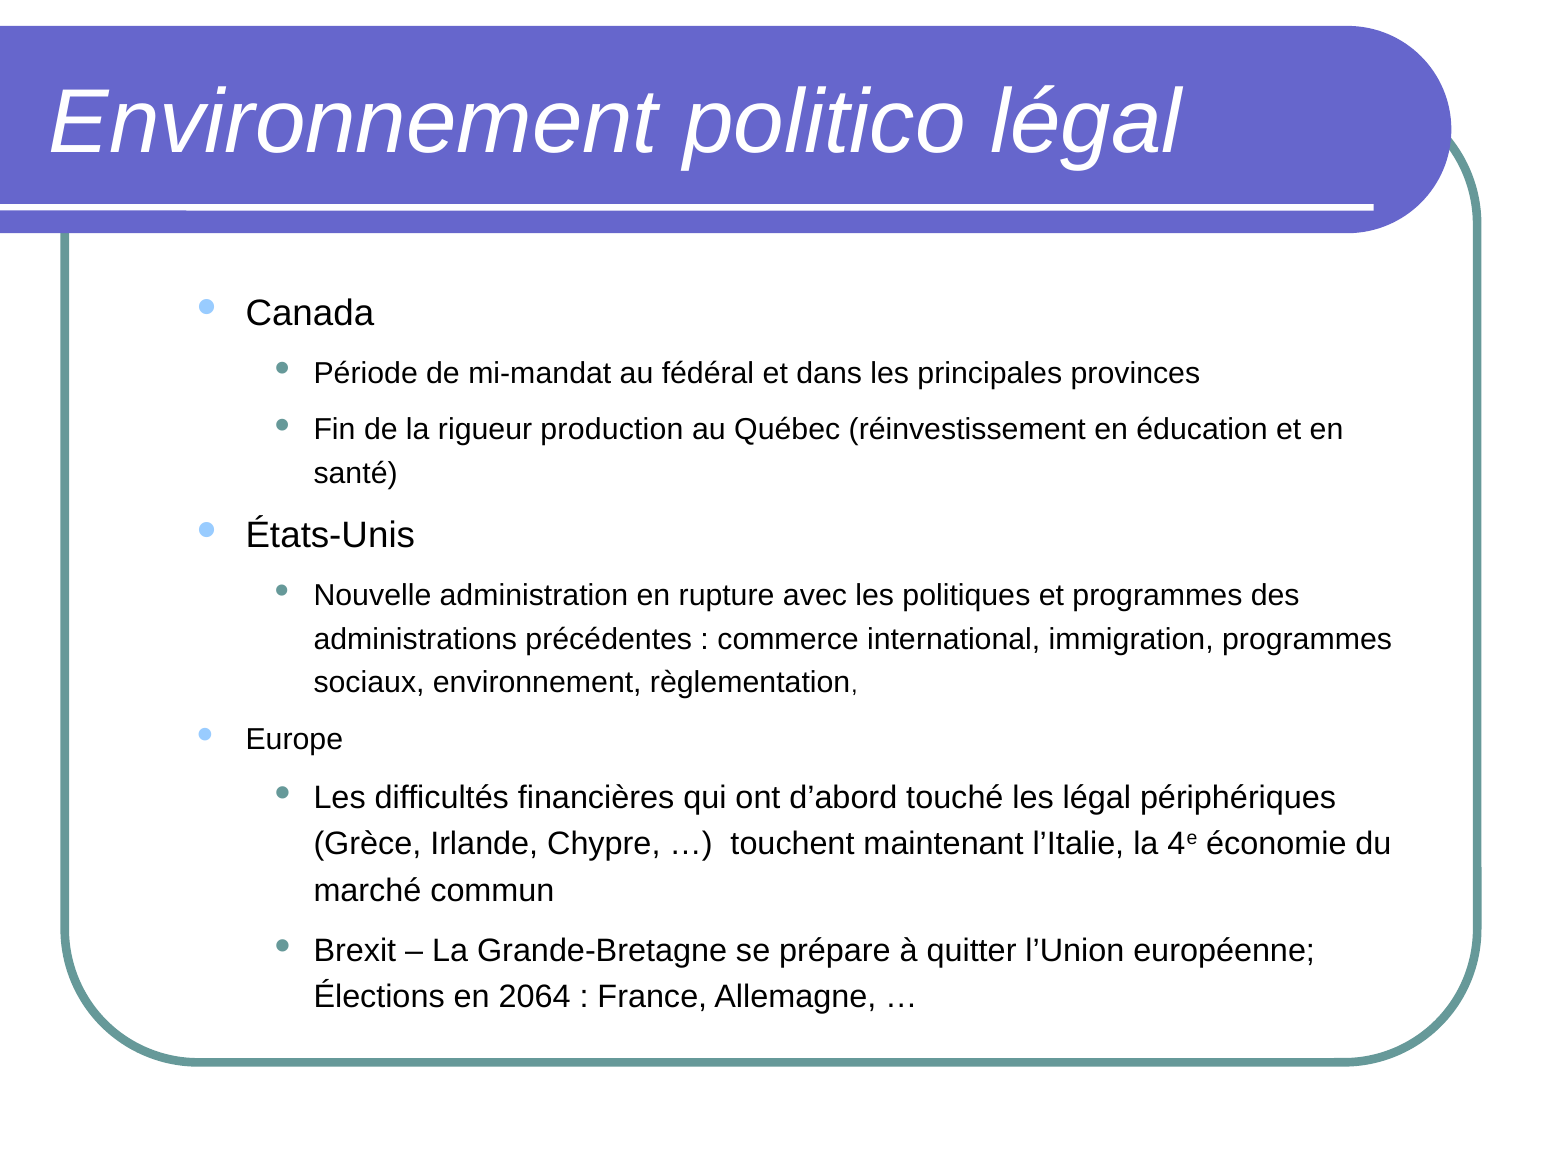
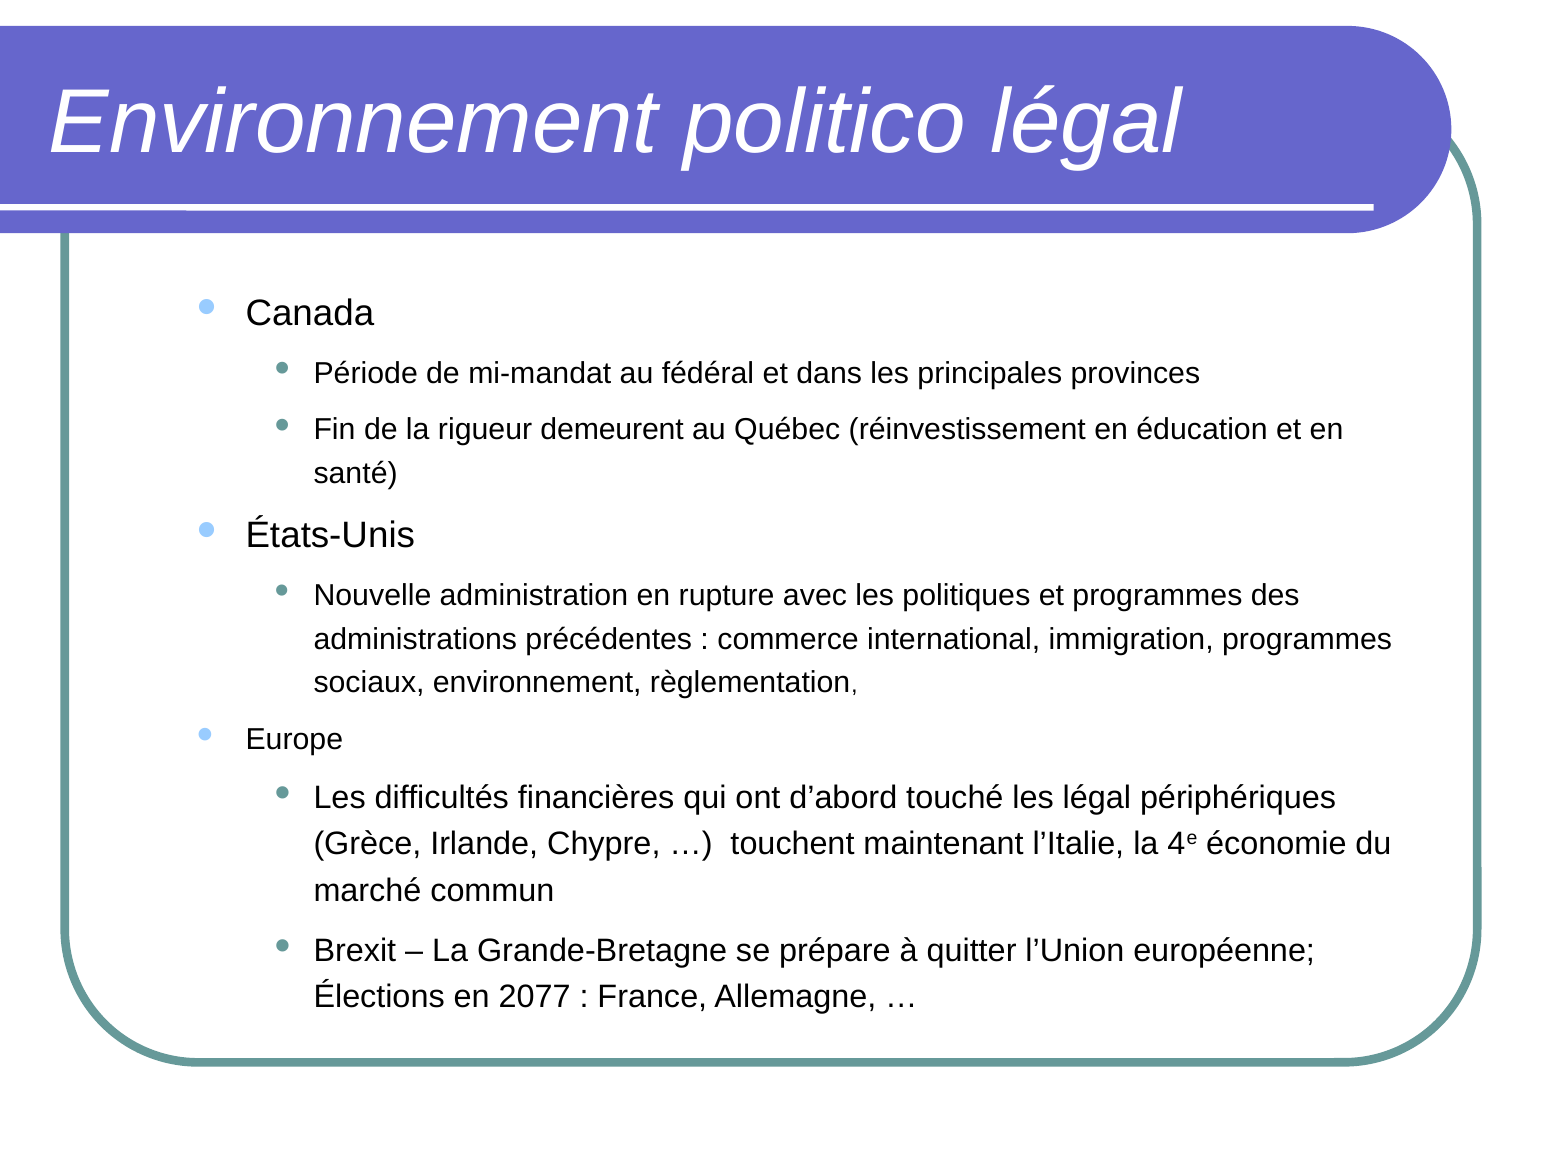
production: production -> demeurent (612, 430)
2064: 2064 -> 2077 (535, 997)
